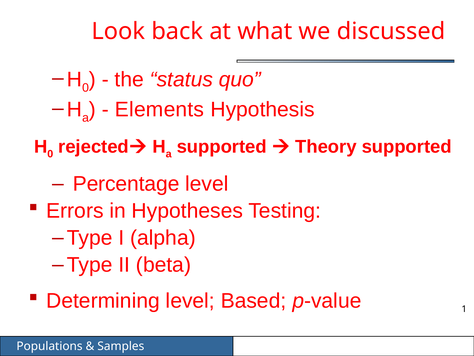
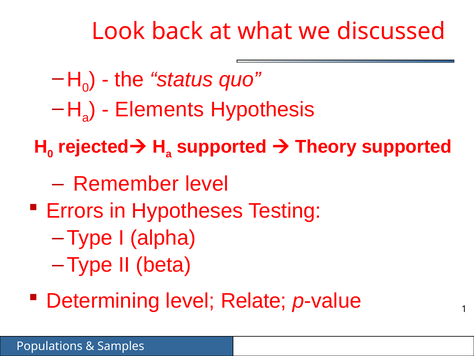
Percentage: Percentage -> Remember (126, 184)
Based: Based -> Relate (254, 300)
